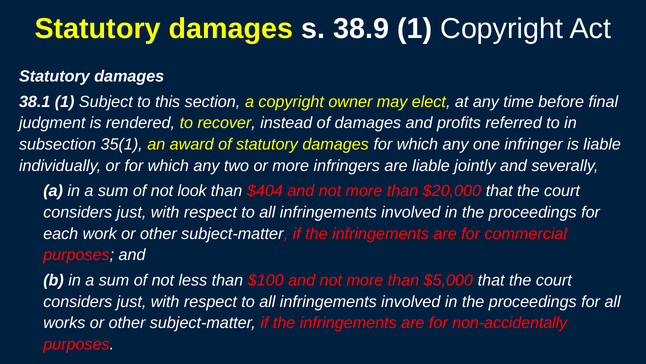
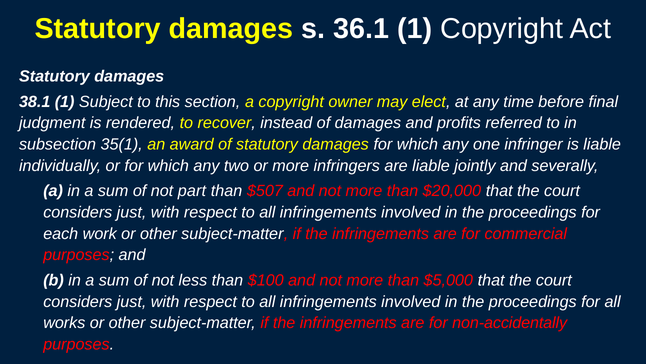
38.9: 38.9 -> 36.1 (361, 29)
look: look -> part (192, 191)
$404: $404 -> $507 (265, 191)
